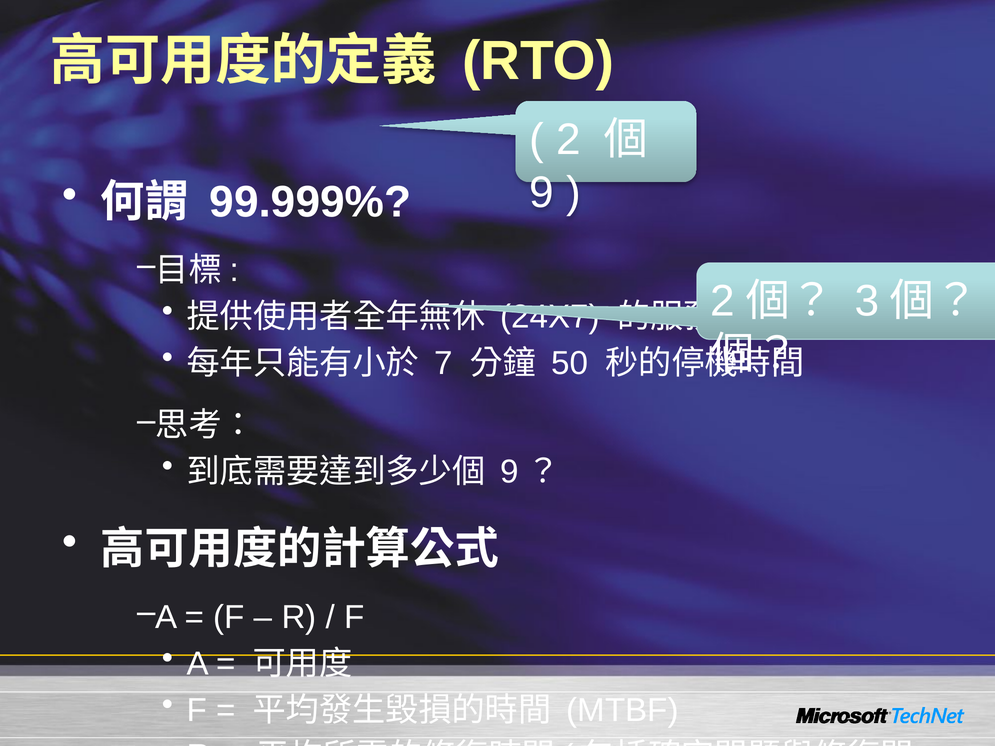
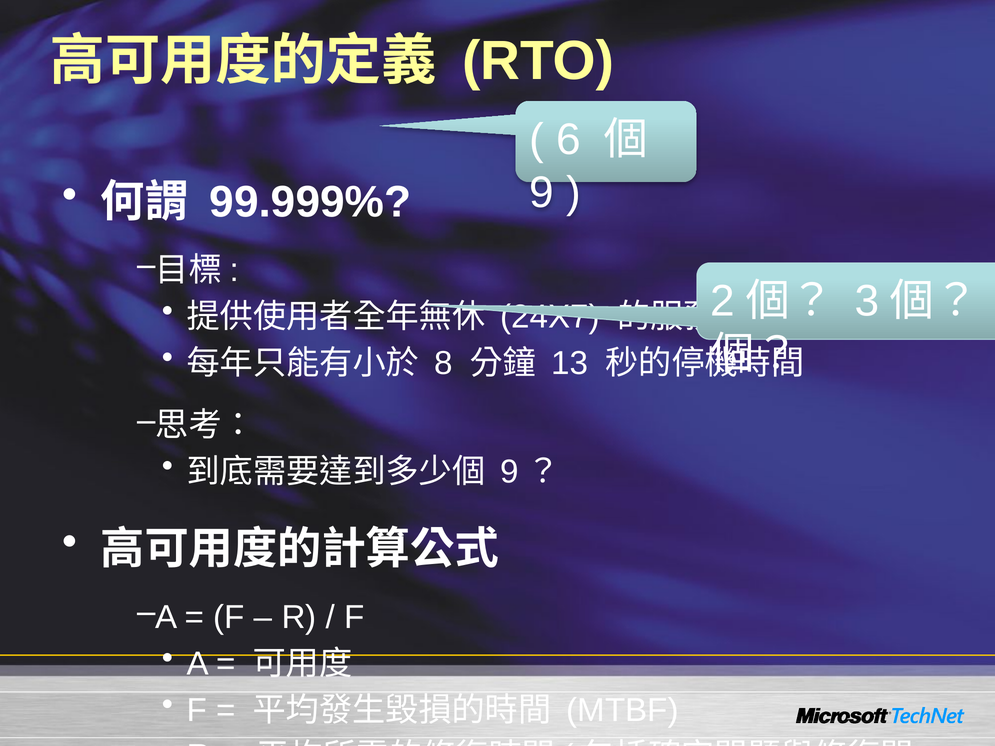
2: 2 -> 6 (569, 140)
7: 7 -> 8 (443, 363)
50: 50 -> 13 (570, 363)
